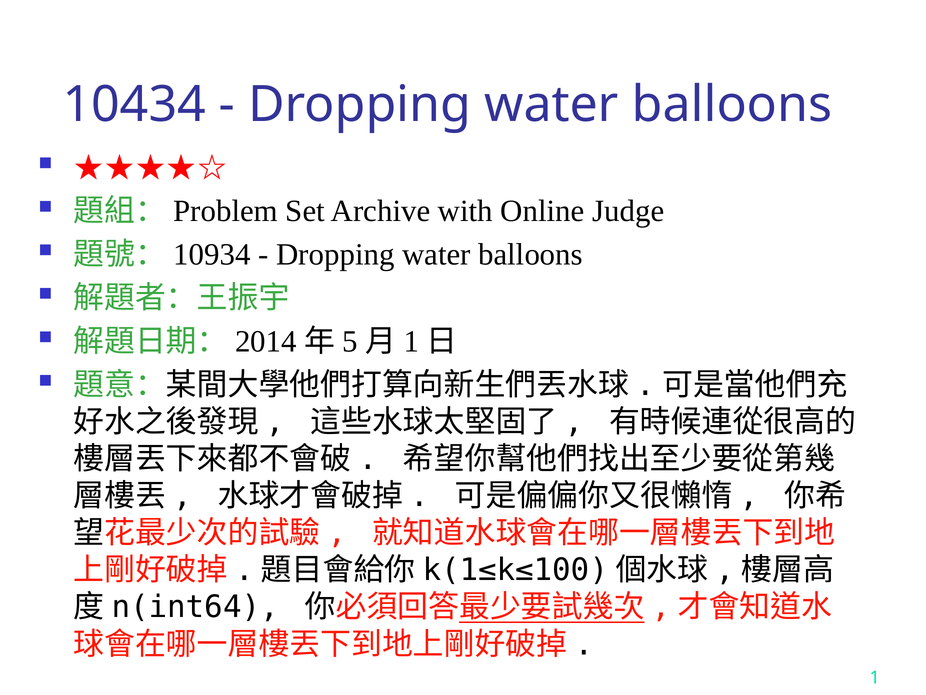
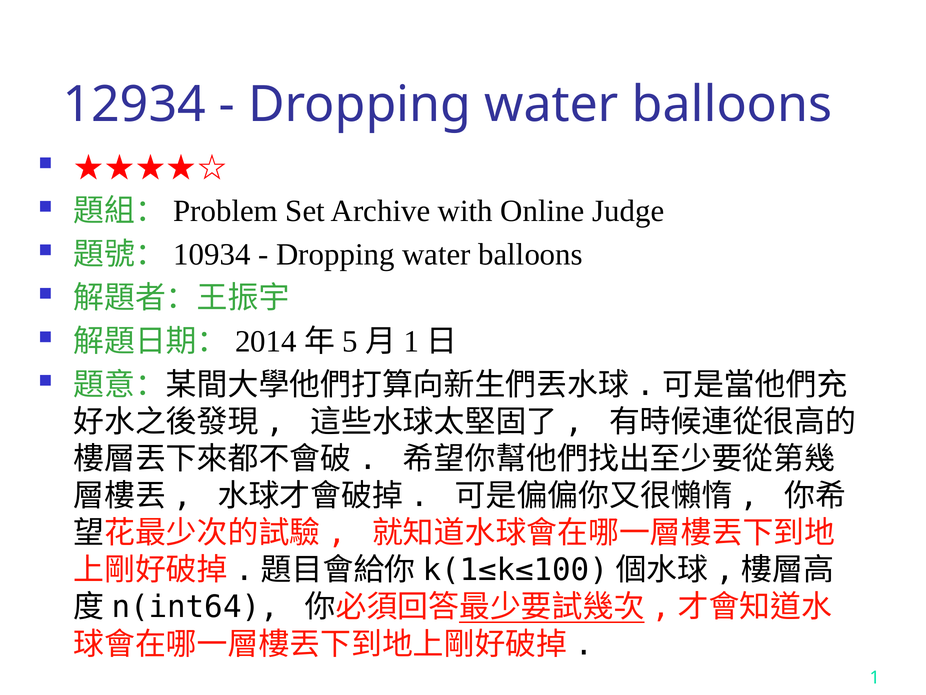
10434: 10434 -> 12934 (134, 105)
